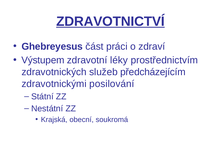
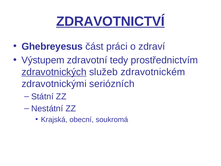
léky: léky -> tedy (119, 60)
zdravotnických underline: none -> present (54, 72)
předcházejícím: předcházejícím -> zdravotnickém (153, 72)
posilování: posilování -> seriózních (112, 84)
